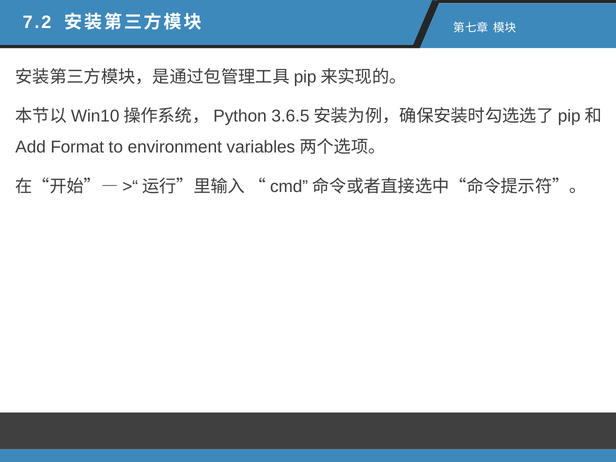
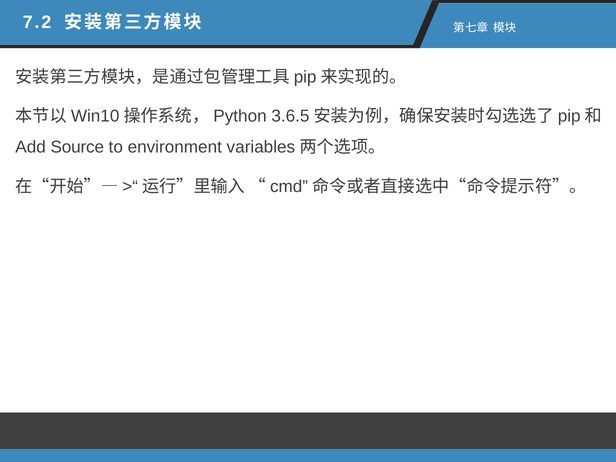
Format: Format -> Source (77, 147)
